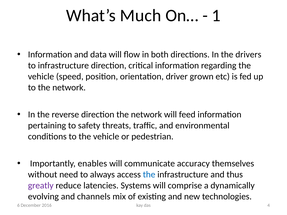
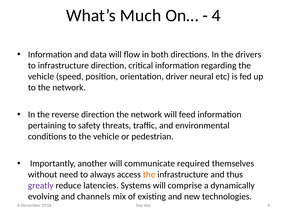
1: 1 -> 4 (216, 16)
grown: grown -> neural (202, 77)
enables: enables -> another (92, 164)
accuracy: accuracy -> required (193, 164)
the colour: blue -> orange (149, 175)
